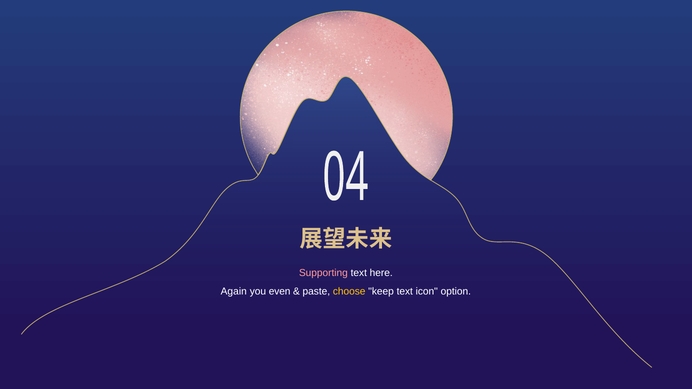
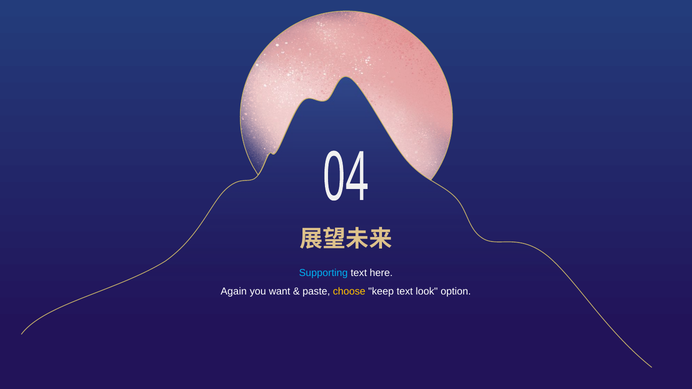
Supporting colour: pink -> light blue (323, 273)
even: even -> want (280, 291)
icon: icon -> look (427, 291)
